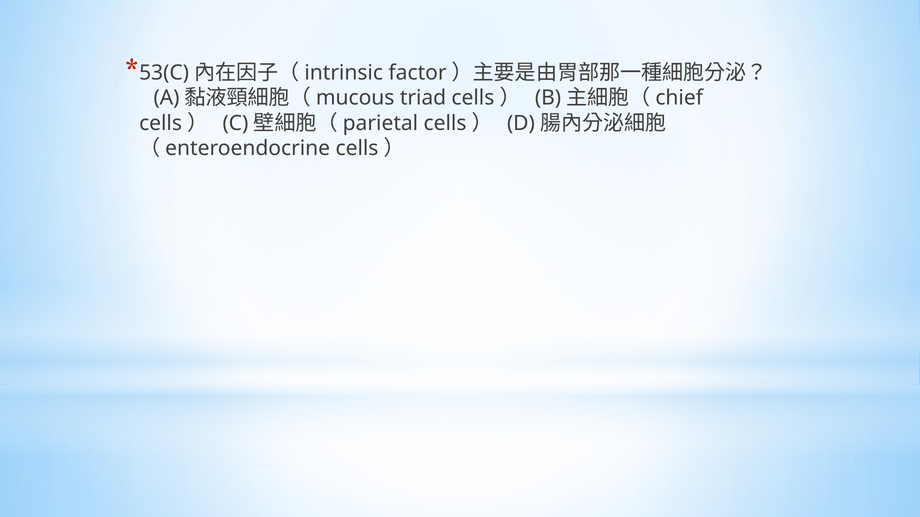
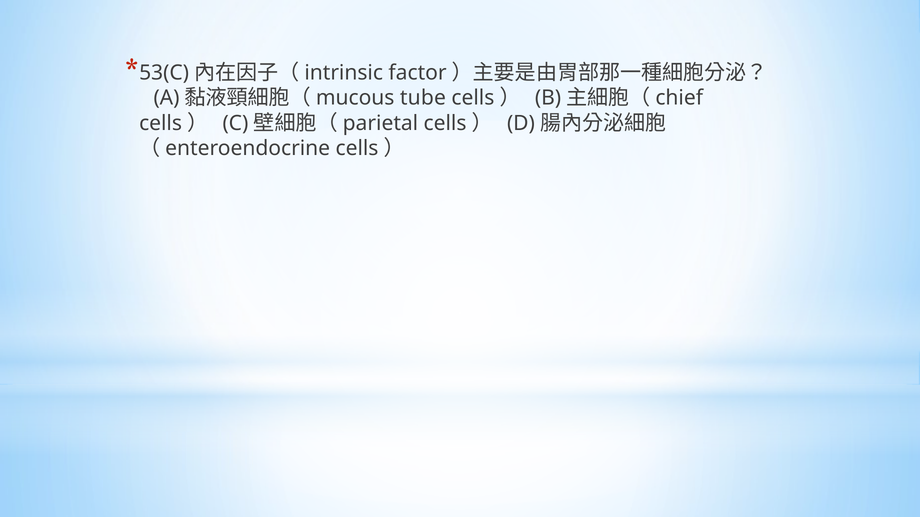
triad: triad -> tube (423, 98)
